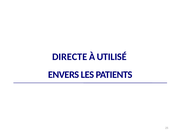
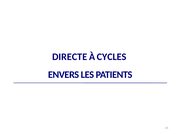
UTILISÉ: UTILISÉ -> CYCLES (112, 57)
